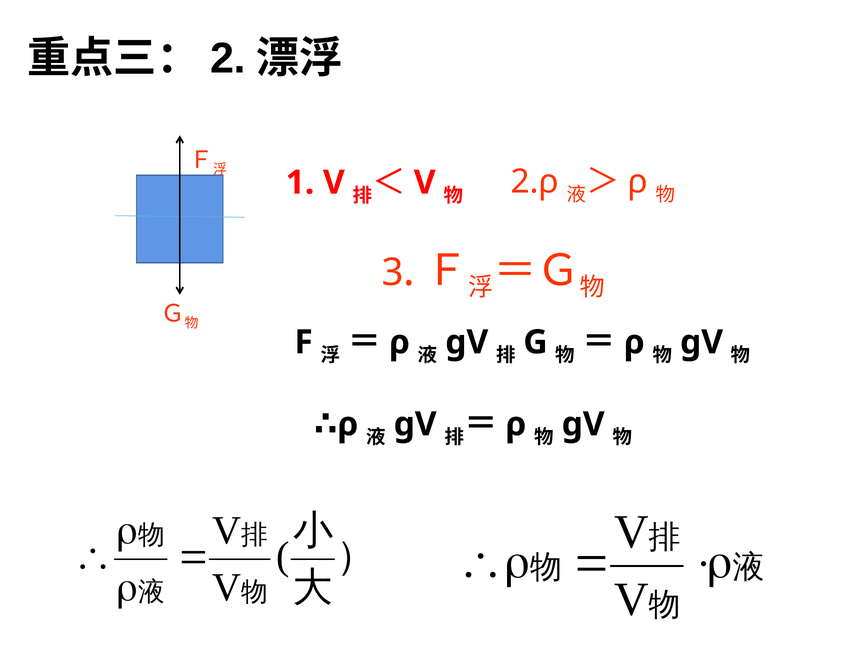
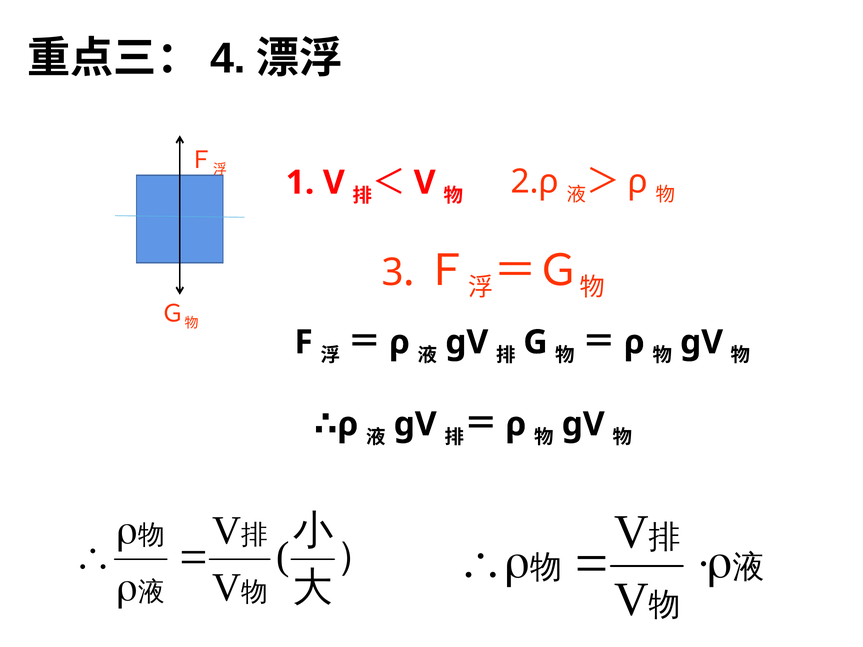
2: 2 -> 4 (228, 58)
